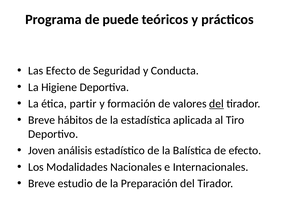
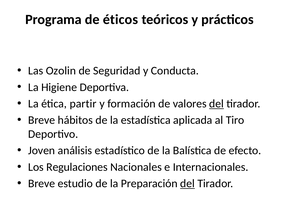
puede: puede -> éticos (120, 20)
Las Efecto: Efecto -> Ozolin (61, 71)
Modalidades: Modalidades -> Regulaciones (77, 168)
del underline: none -> present (187, 184)
